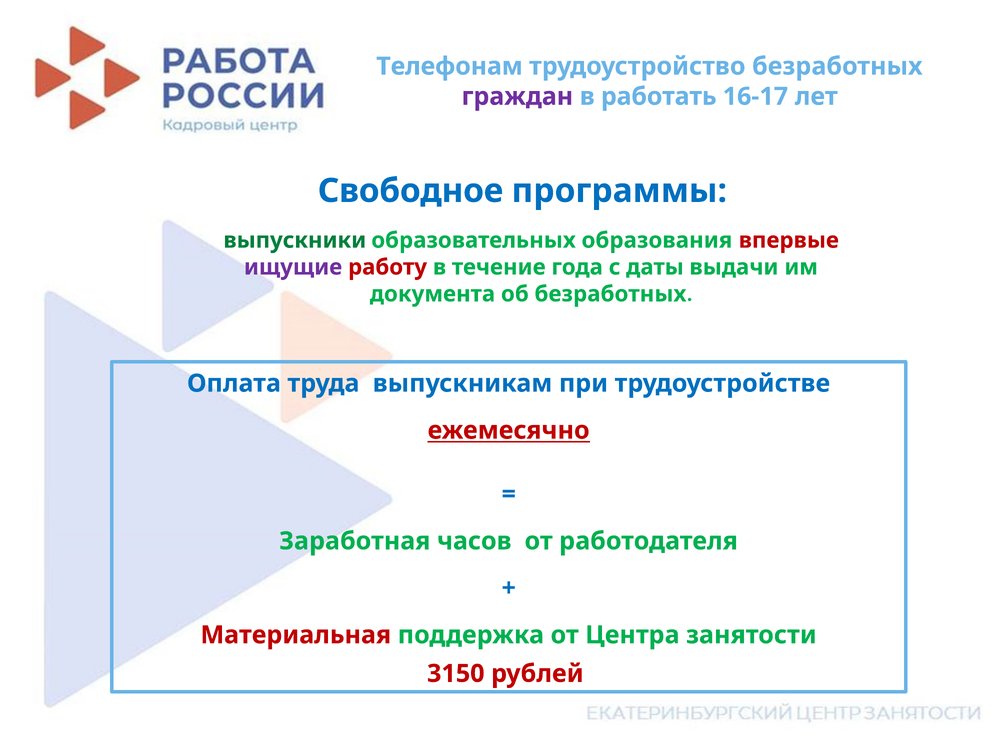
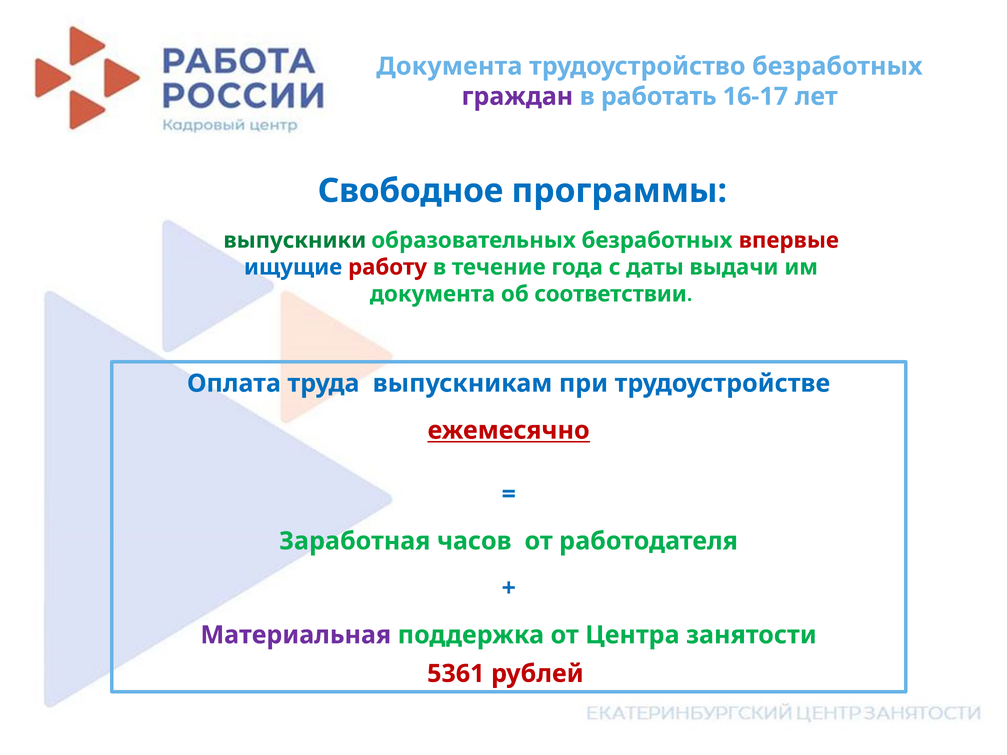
Телефонам: Телефонам -> Документа (449, 66)
образовательных образования: образования -> безработных (657, 240)
ищущие colour: purple -> blue (293, 267)
об безработных: безработных -> соответствии (611, 294)
Материальная colour: red -> purple (296, 635)
3150: 3150 -> 5361 (456, 674)
